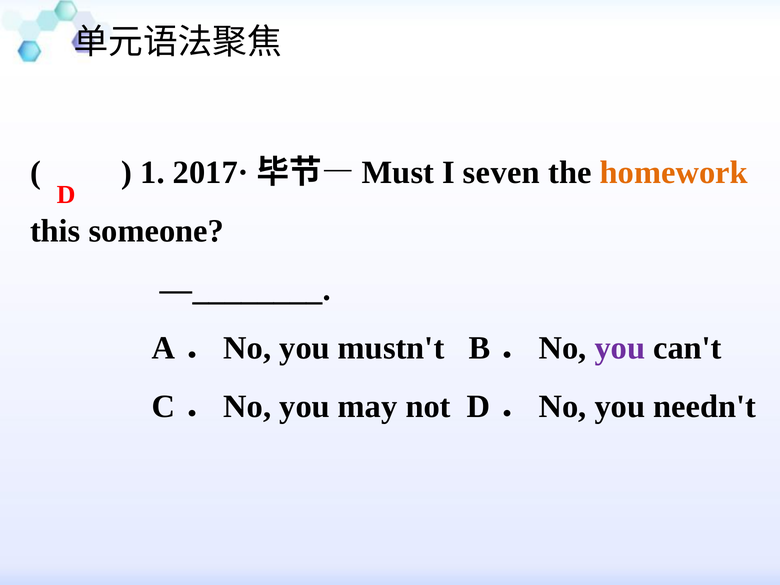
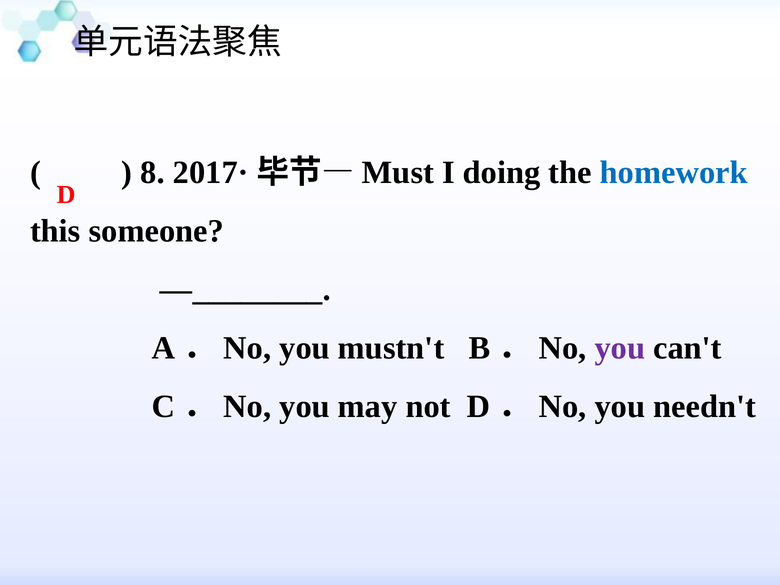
1: 1 -> 8 (153, 172)
seven: seven -> doing (502, 172)
homework colour: orange -> blue (674, 172)
